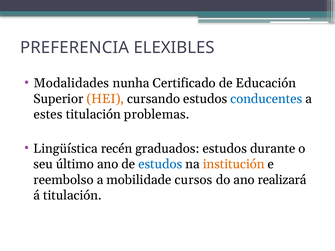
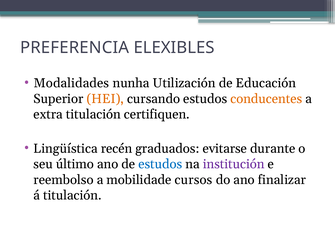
Certificado: Certificado -> Utilización (184, 83)
conducentes colour: blue -> orange (266, 99)
estes: estes -> extra (48, 115)
problemas: problemas -> certifiquen (157, 115)
graduados estudos: estudos -> evitarse (225, 149)
institución colour: orange -> purple (234, 164)
realizará: realizará -> finalizar (282, 180)
